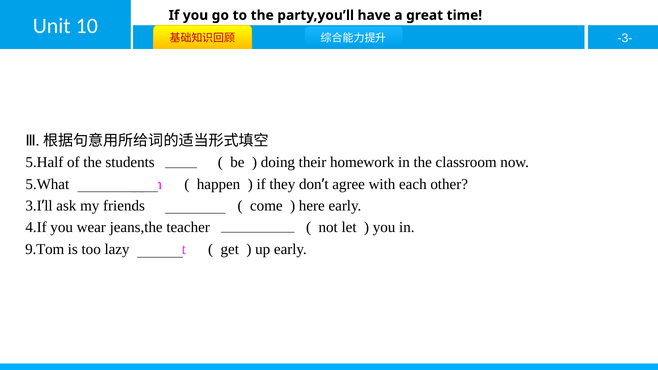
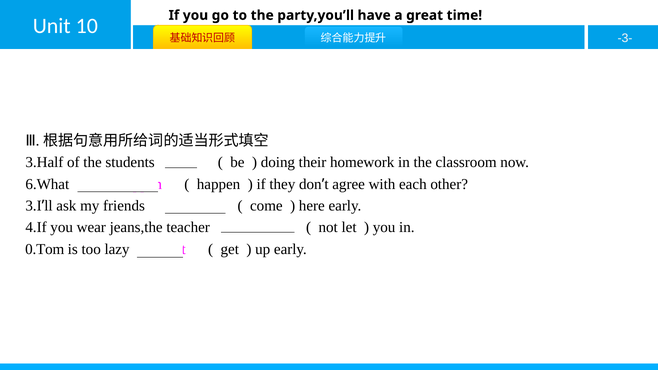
5.Half: 5.Half -> 3.Half (44, 162)
5.What: 5.What -> 6.What (47, 184)
9.Tom: 9.Tom -> 0.Tom (45, 249)
